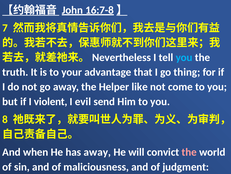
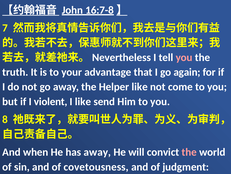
you colour: light blue -> pink (184, 57)
thing: thing -> again (187, 72)
I evil: evil -> like (83, 101)
maliciousness: maliciousness -> covetousness (96, 166)
